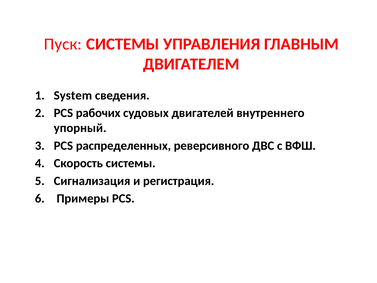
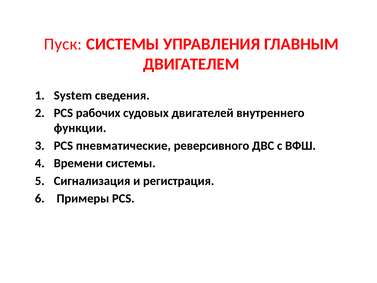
упорный: упорный -> функции (80, 128)
распределенных: распределенных -> пневматические (123, 146)
Скорость: Скорость -> Времени (78, 163)
